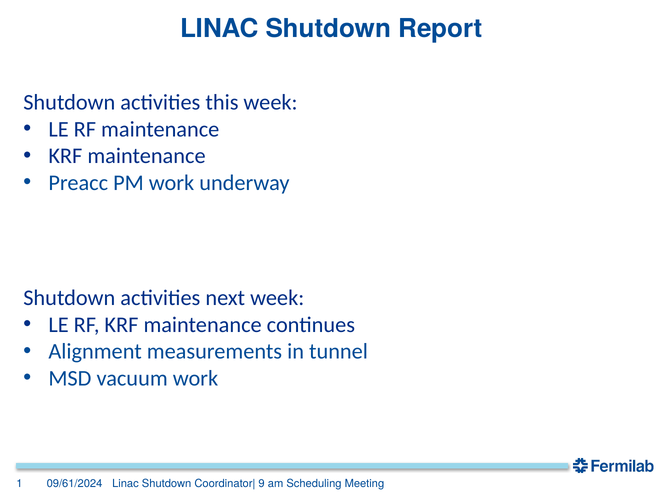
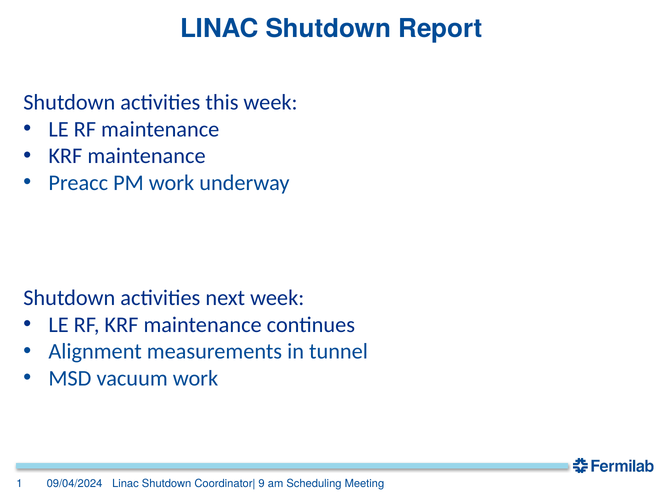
09/61/2024: 09/61/2024 -> 09/04/2024 (74, 484)
